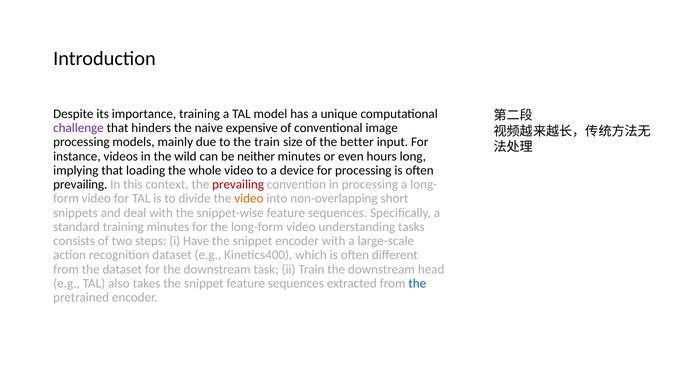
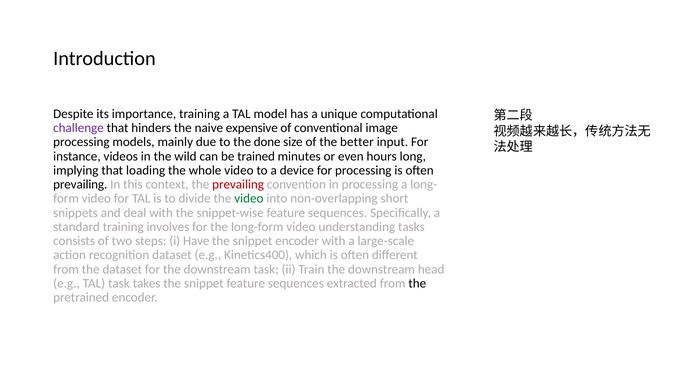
the train: train -> done (267, 142)
neither: neither -> trained (256, 157)
video colour: orange -> green (249, 199)
training minutes: minutes -> involves (168, 227)
TAL also: also -> task (119, 284)
the colour: blue -> black (417, 284)
